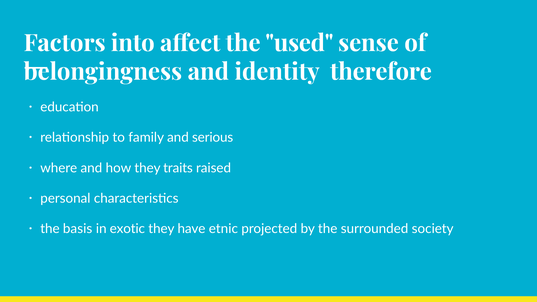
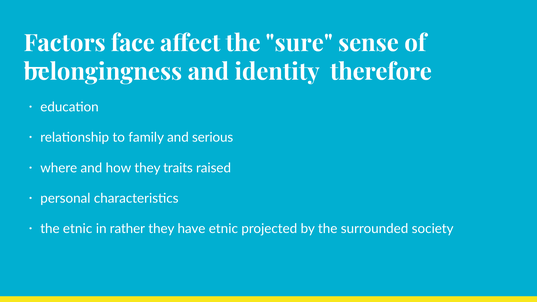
into: into -> face (133, 43)
used: used -> sure (299, 43)
basis: basis -> etnic (78, 229)
exotic: exotic -> rather (127, 229)
